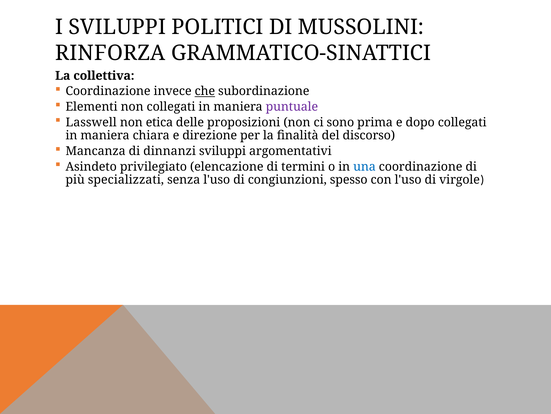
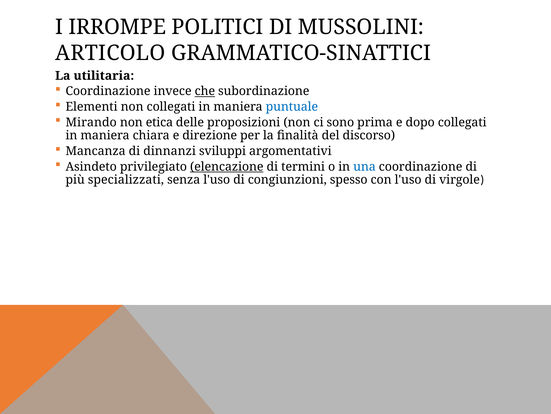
I SVILUPPI: SVILUPPI -> IRROMPE (117, 27)
RINFORZA: RINFORZA -> ARTICOLO (110, 53)
collettiva: collettiva -> utilitaria (104, 76)
puntuale colour: purple -> blue (292, 107)
Lasswell: Lasswell -> Mirando (91, 122)
elencazione underline: none -> present (227, 166)
